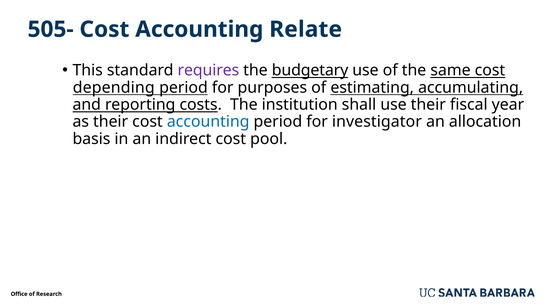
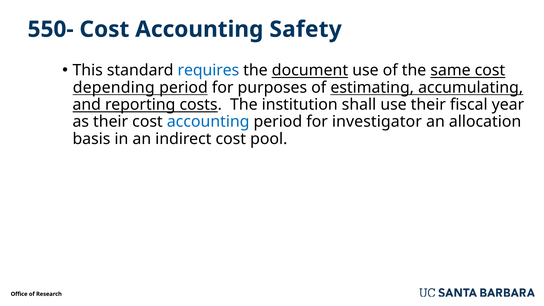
505-: 505- -> 550- (51, 29)
Relate: Relate -> Safety (306, 29)
requires colour: purple -> blue (208, 70)
budgetary: budgetary -> document (310, 70)
